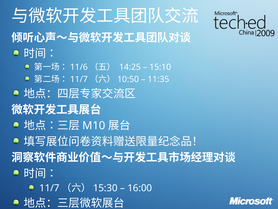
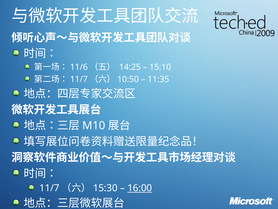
16:00 underline: none -> present (140, 188)
